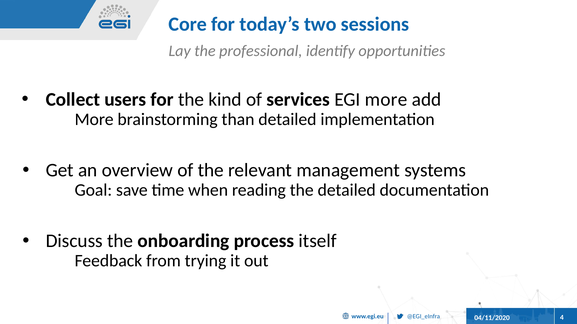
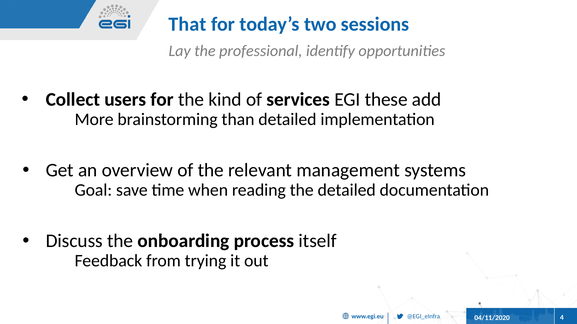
Core: Core -> That (188, 24)
more: more -> these (386, 100)
